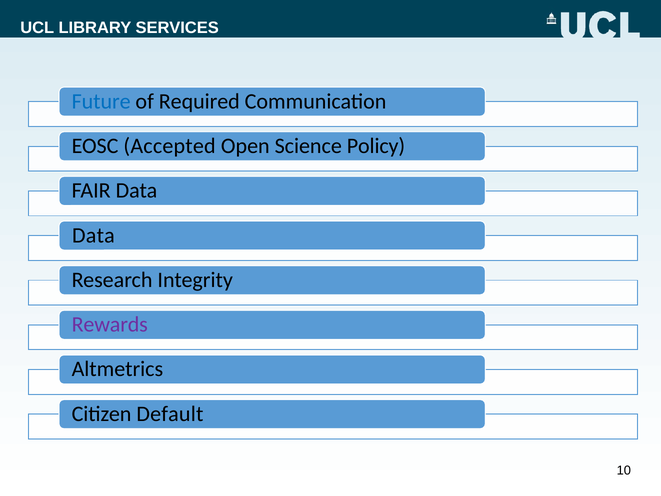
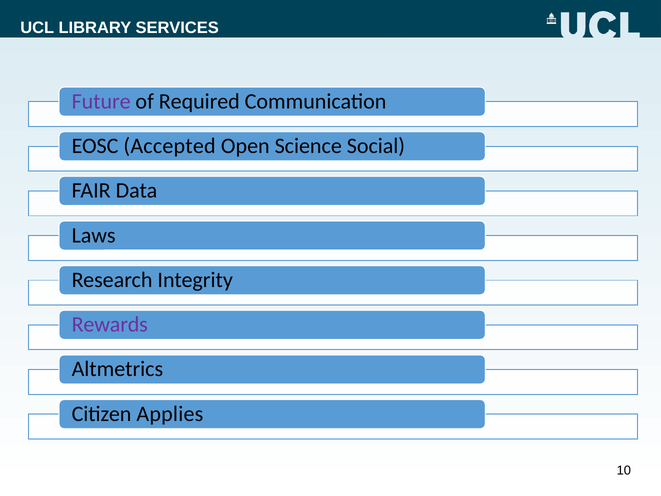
Future colour: blue -> purple (101, 101)
Policy: Policy -> Social (376, 146)
Data: Data -> Laws (94, 235)
Default: Default -> Applies (170, 414)
